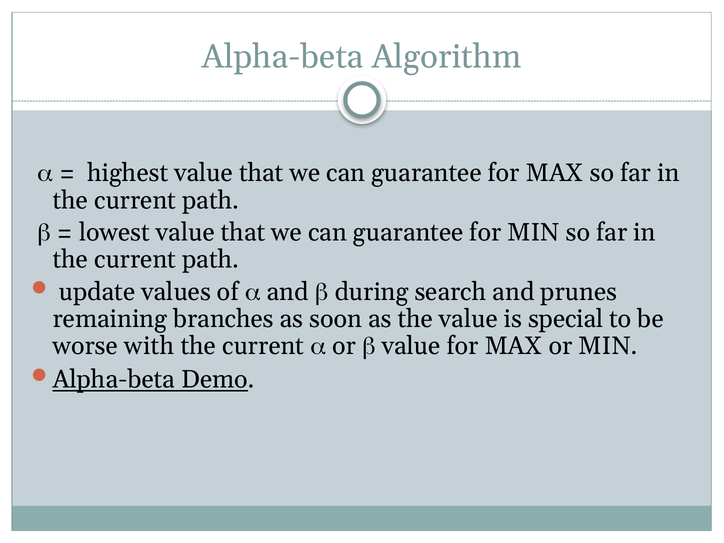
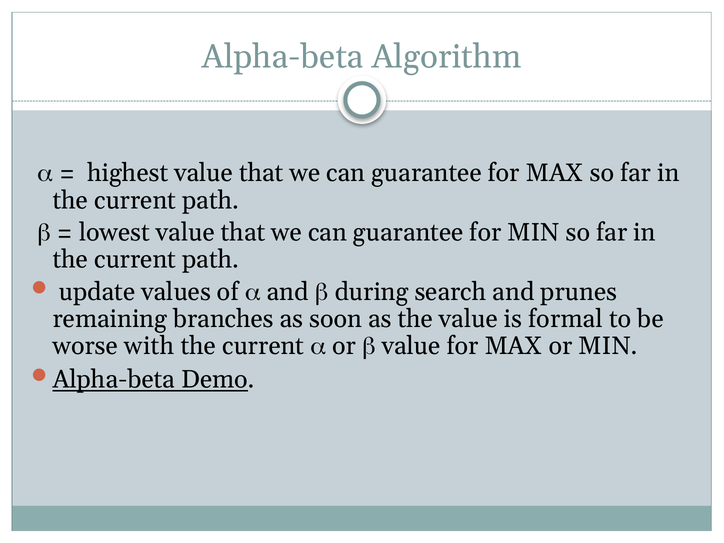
special: special -> formal (566, 319)
